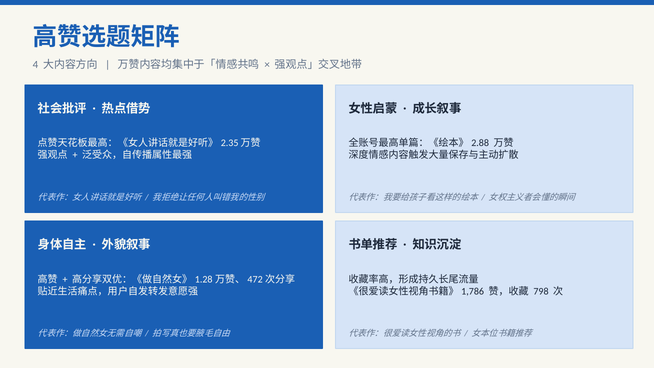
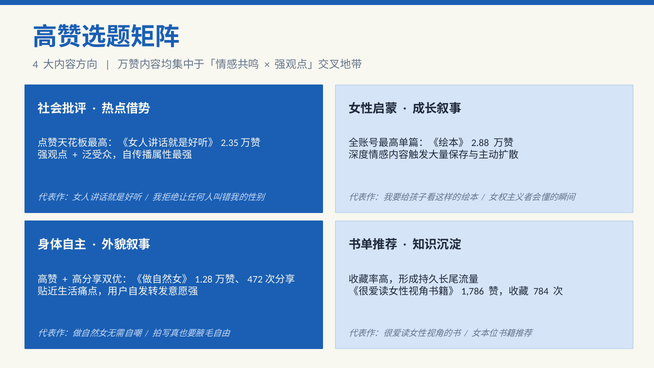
798: 798 -> 784 (541, 291)
